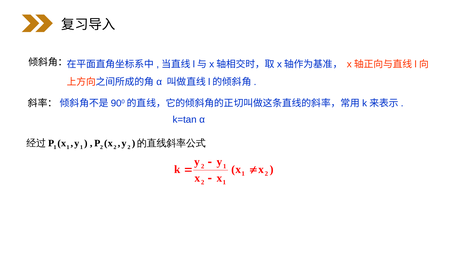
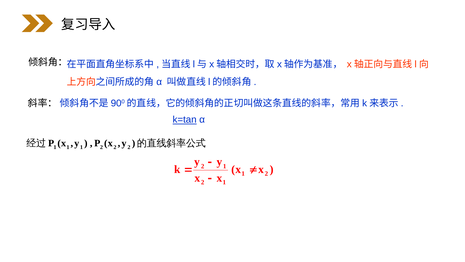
k=tan underline: none -> present (185, 120)
